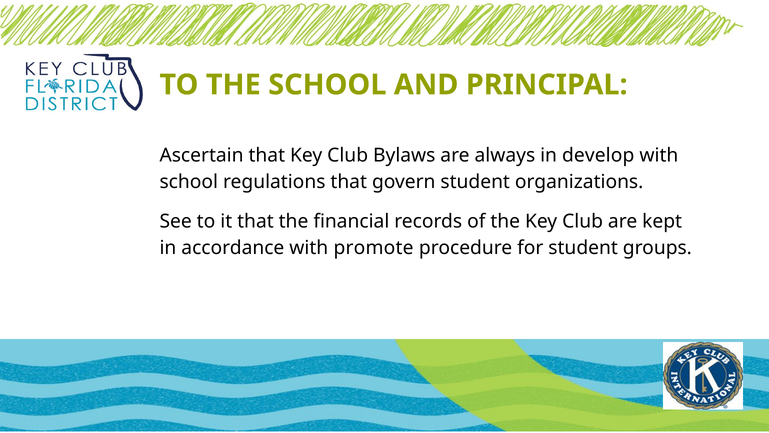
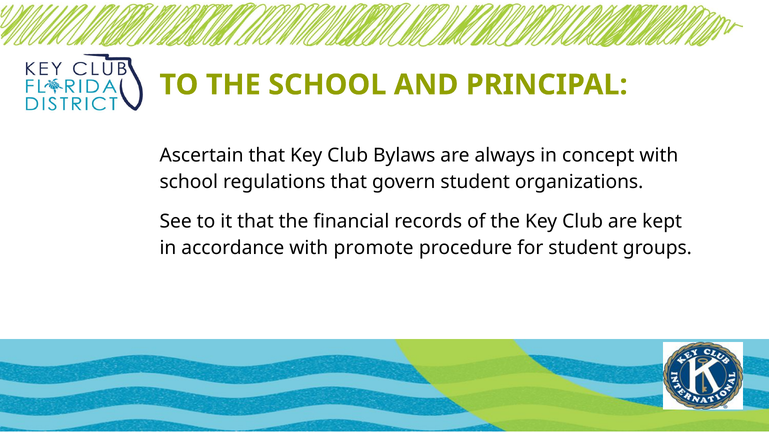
develop: develop -> concept (598, 155)
